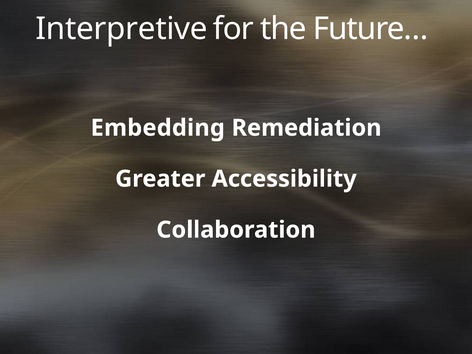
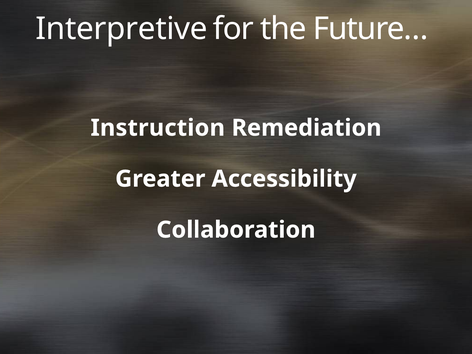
Embedding: Embedding -> Instruction (158, 128)
